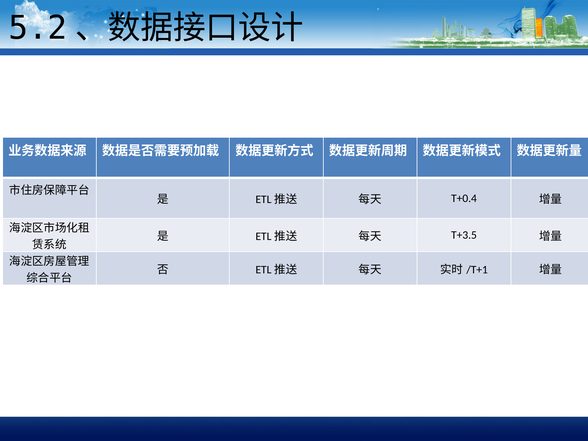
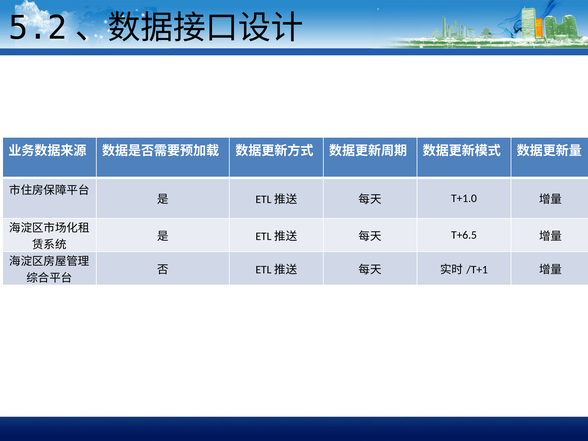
T+0.4: T+0.4 -> T+1.0 (464, 198)
T+3.5: T+3.5 -> T+6.5 (464, 235)
